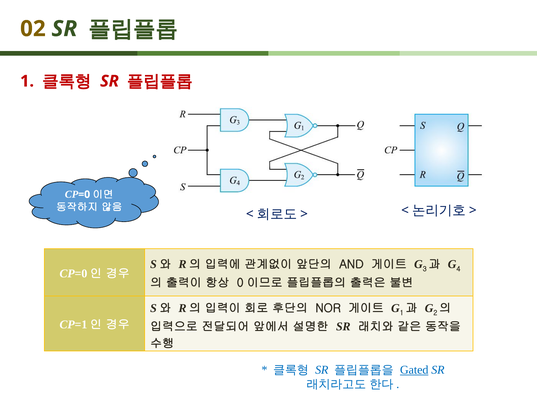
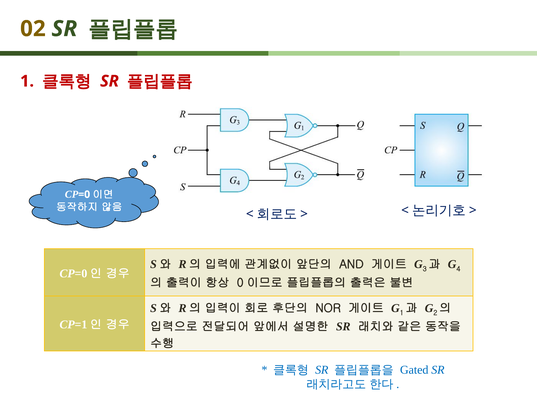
Gated underline: present -> none (414, 370)
